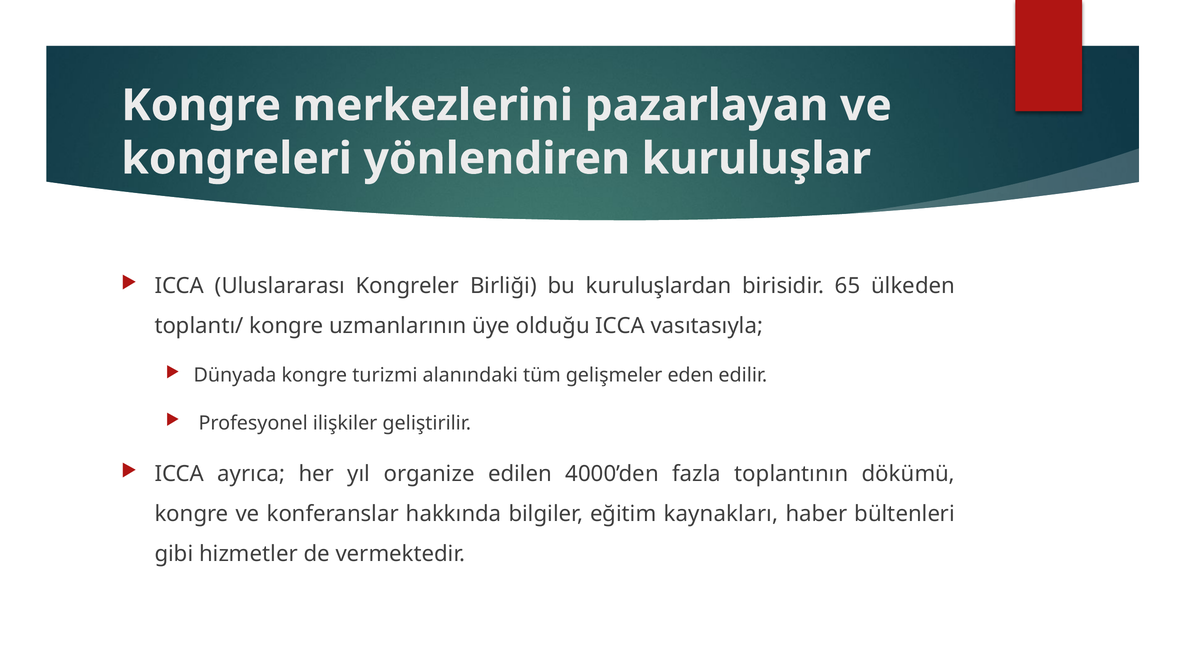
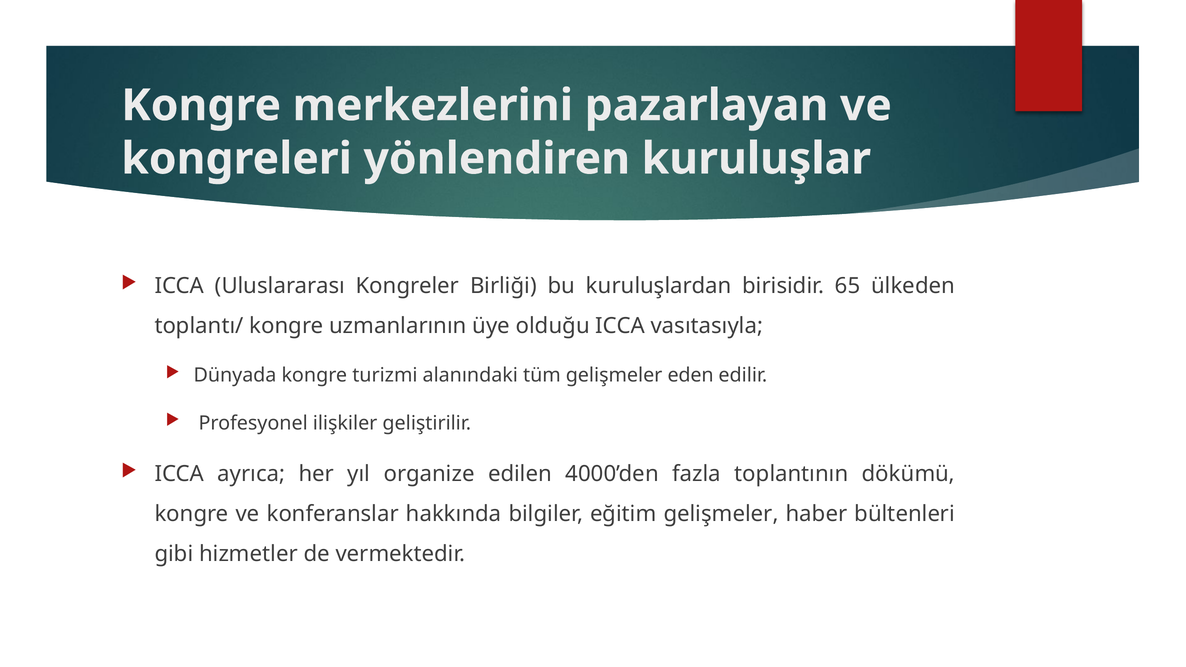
eğitim kaynakları: kaynakları -> gelişmeler (721, 514)
